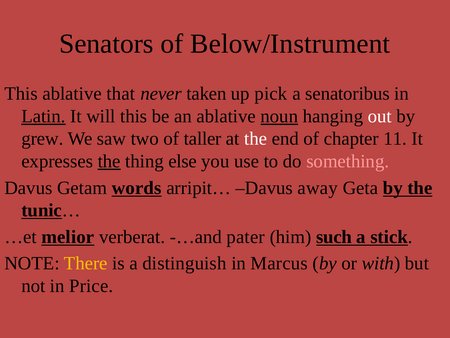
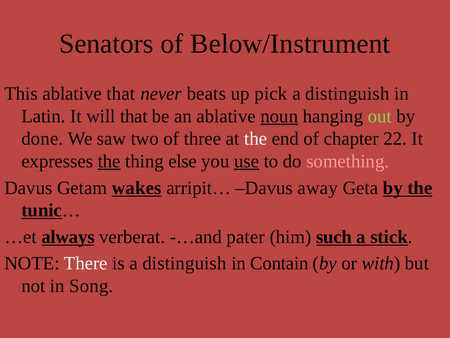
taken: taken -> beats (206, 94)
senatoribus: senatoribus -> distinguish (347, 94)
Latin underline: present -> none (43, 116)
will this: this -> that (134, 116)
out colour: white -> light green (380, 116)
grew: grew -> done (42, 139)
taller: taller -> three (203, 139)
11: 11 -> 22 (395, 139)
use underline: none -> present (247, 161)
words: words -> wakes (137, 188)
melior: melior -> always (68, 237)
There colour: yellow -> white (86, 263)
Marcus: Marcus -> Contain (279, 263)
Price: Price -> Song (91, 286)
